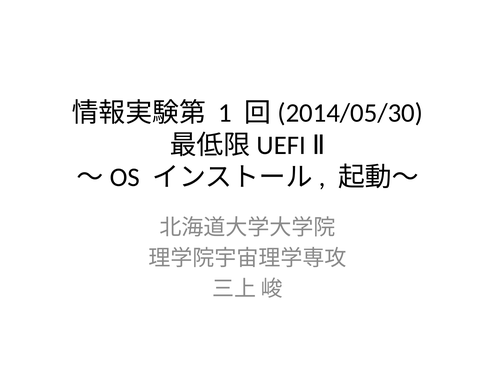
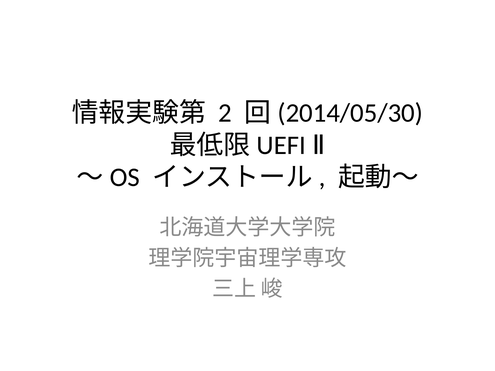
1: 1 -> 2 (225, 113)
